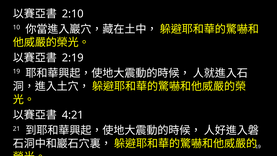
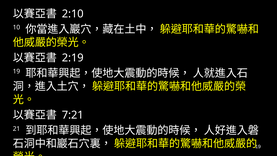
4:21: 4:21 -> 7:21 (73, 115)
